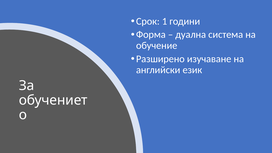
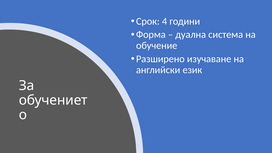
1: 1 -> 4 (165, 21)
